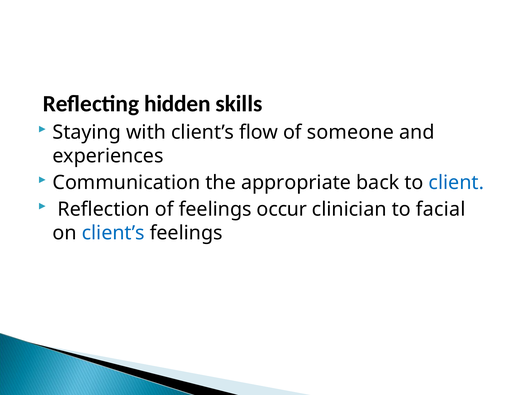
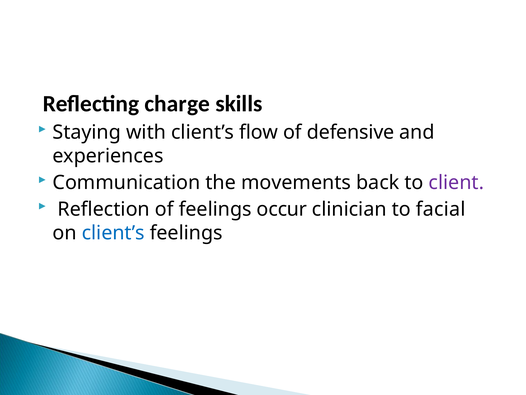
hidden: hidden -> charge (177, 103)
someone: someone -> defensive (351, 132)
appropriate: appropriate -> movements (296, 182)
client colour: blue -> purple (456, 182)
